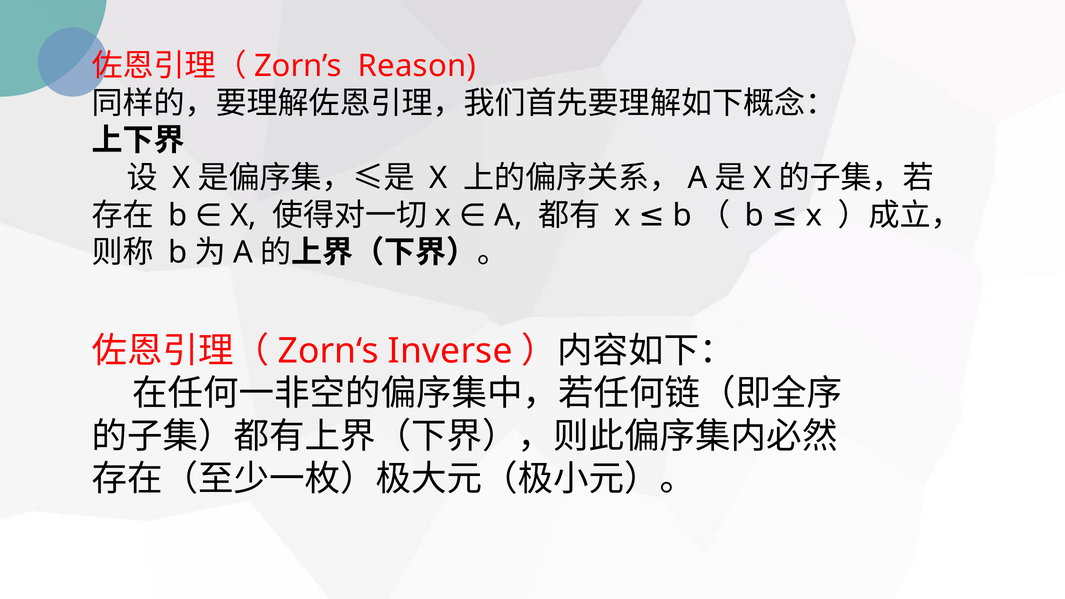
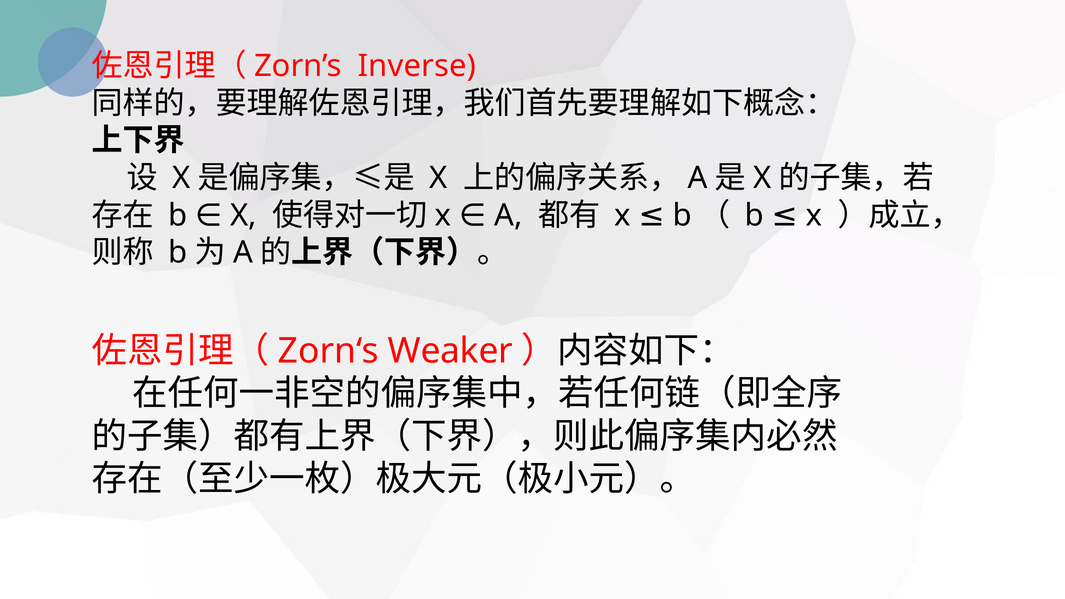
Reason: Reason -> Inverse (417, 66)
Inverse: Inverse -> Weaker (450, 351)
